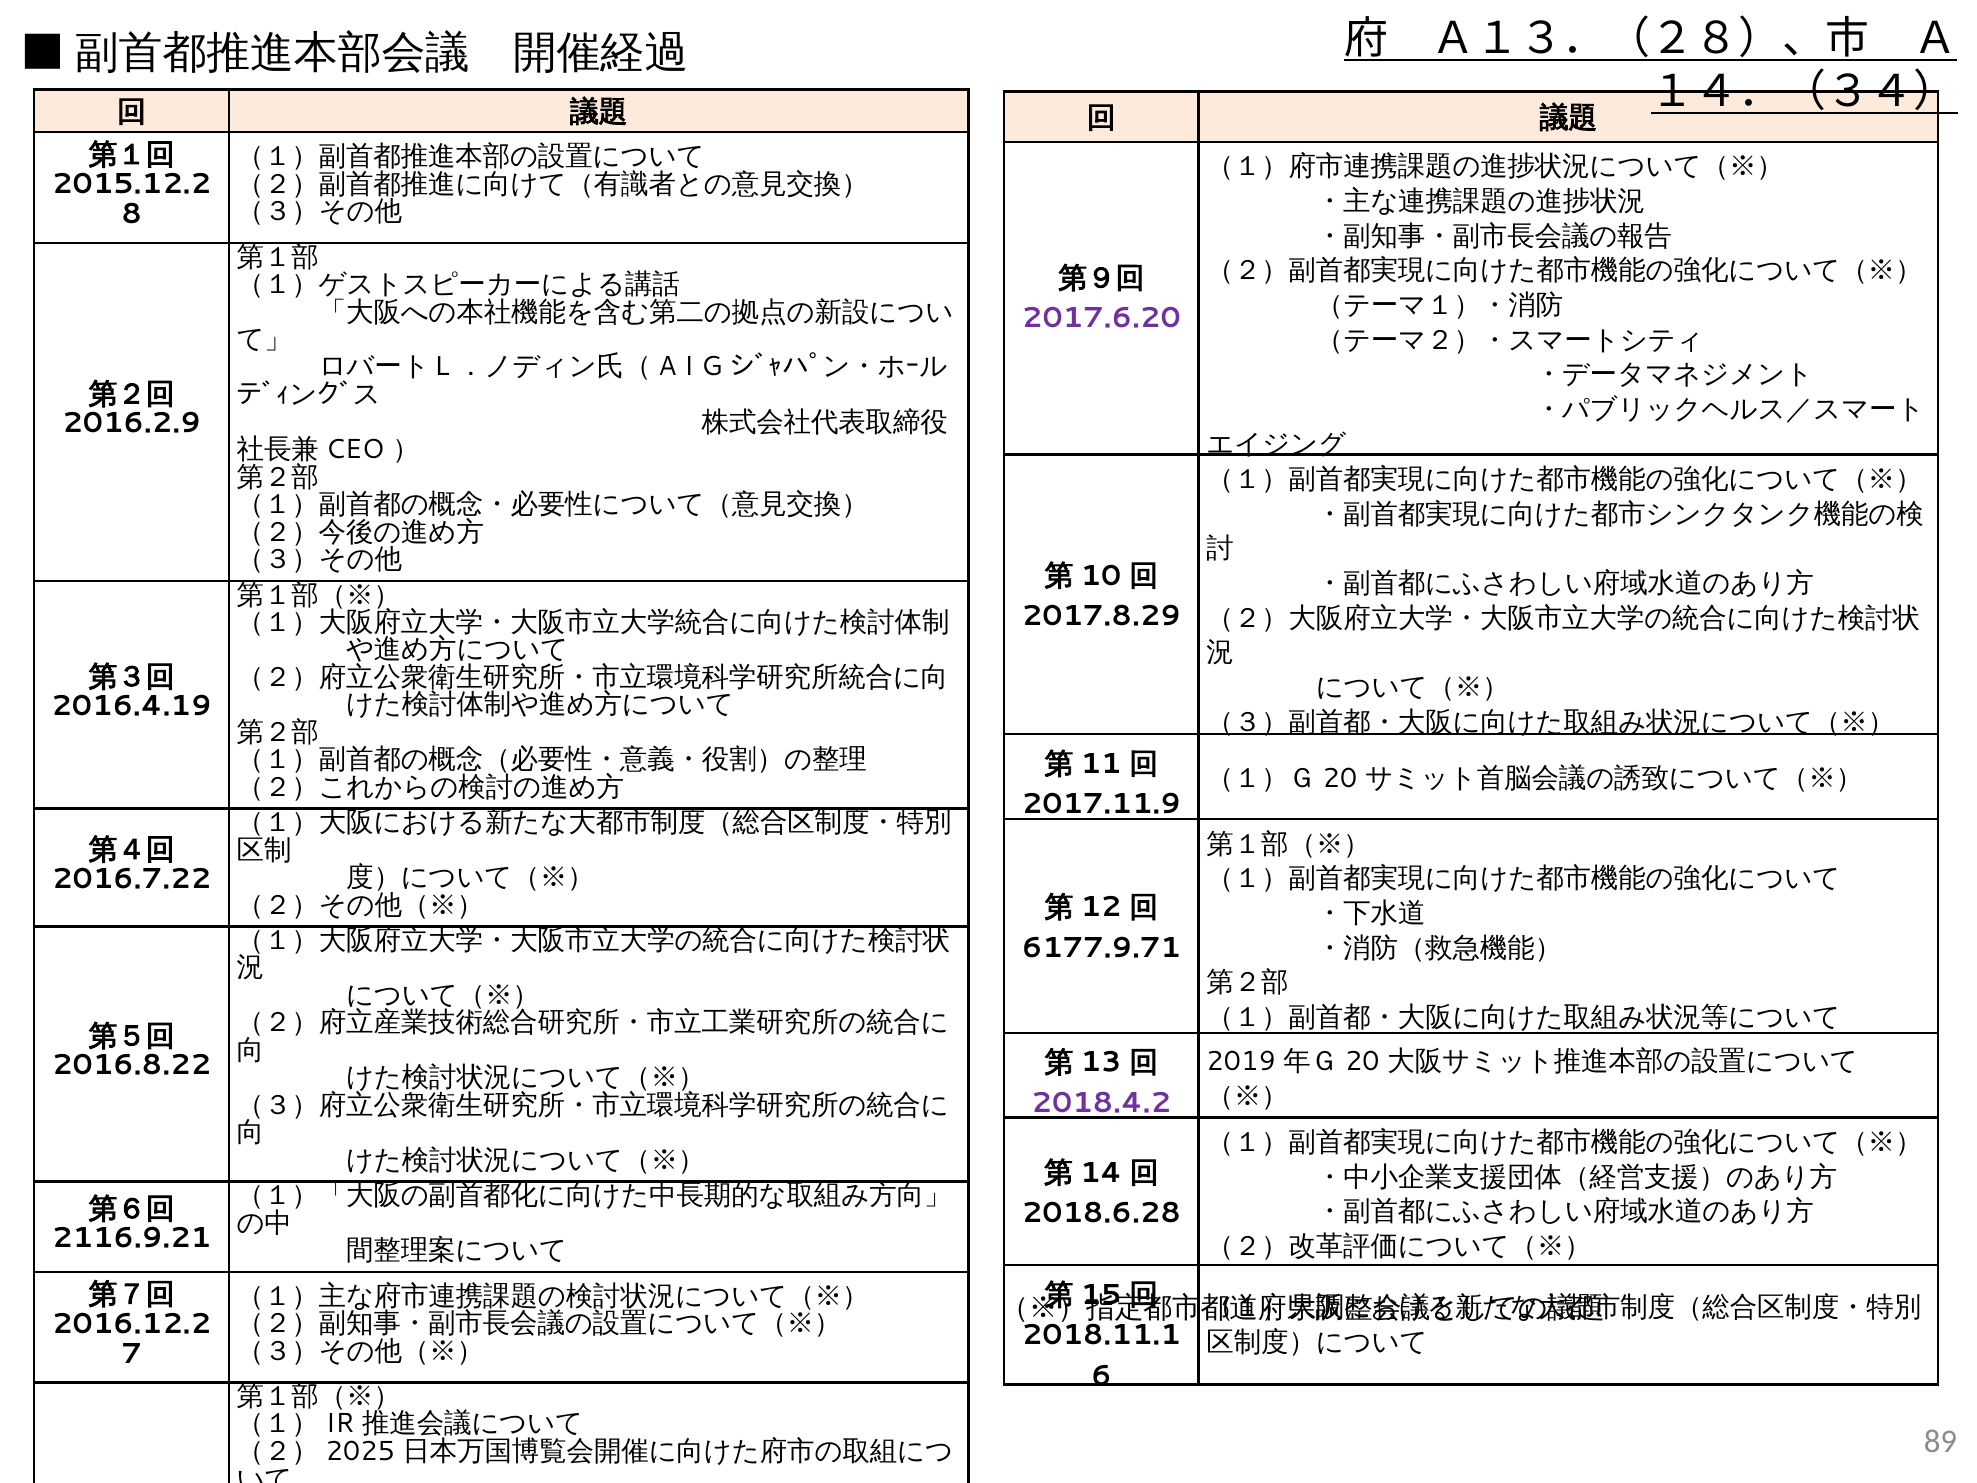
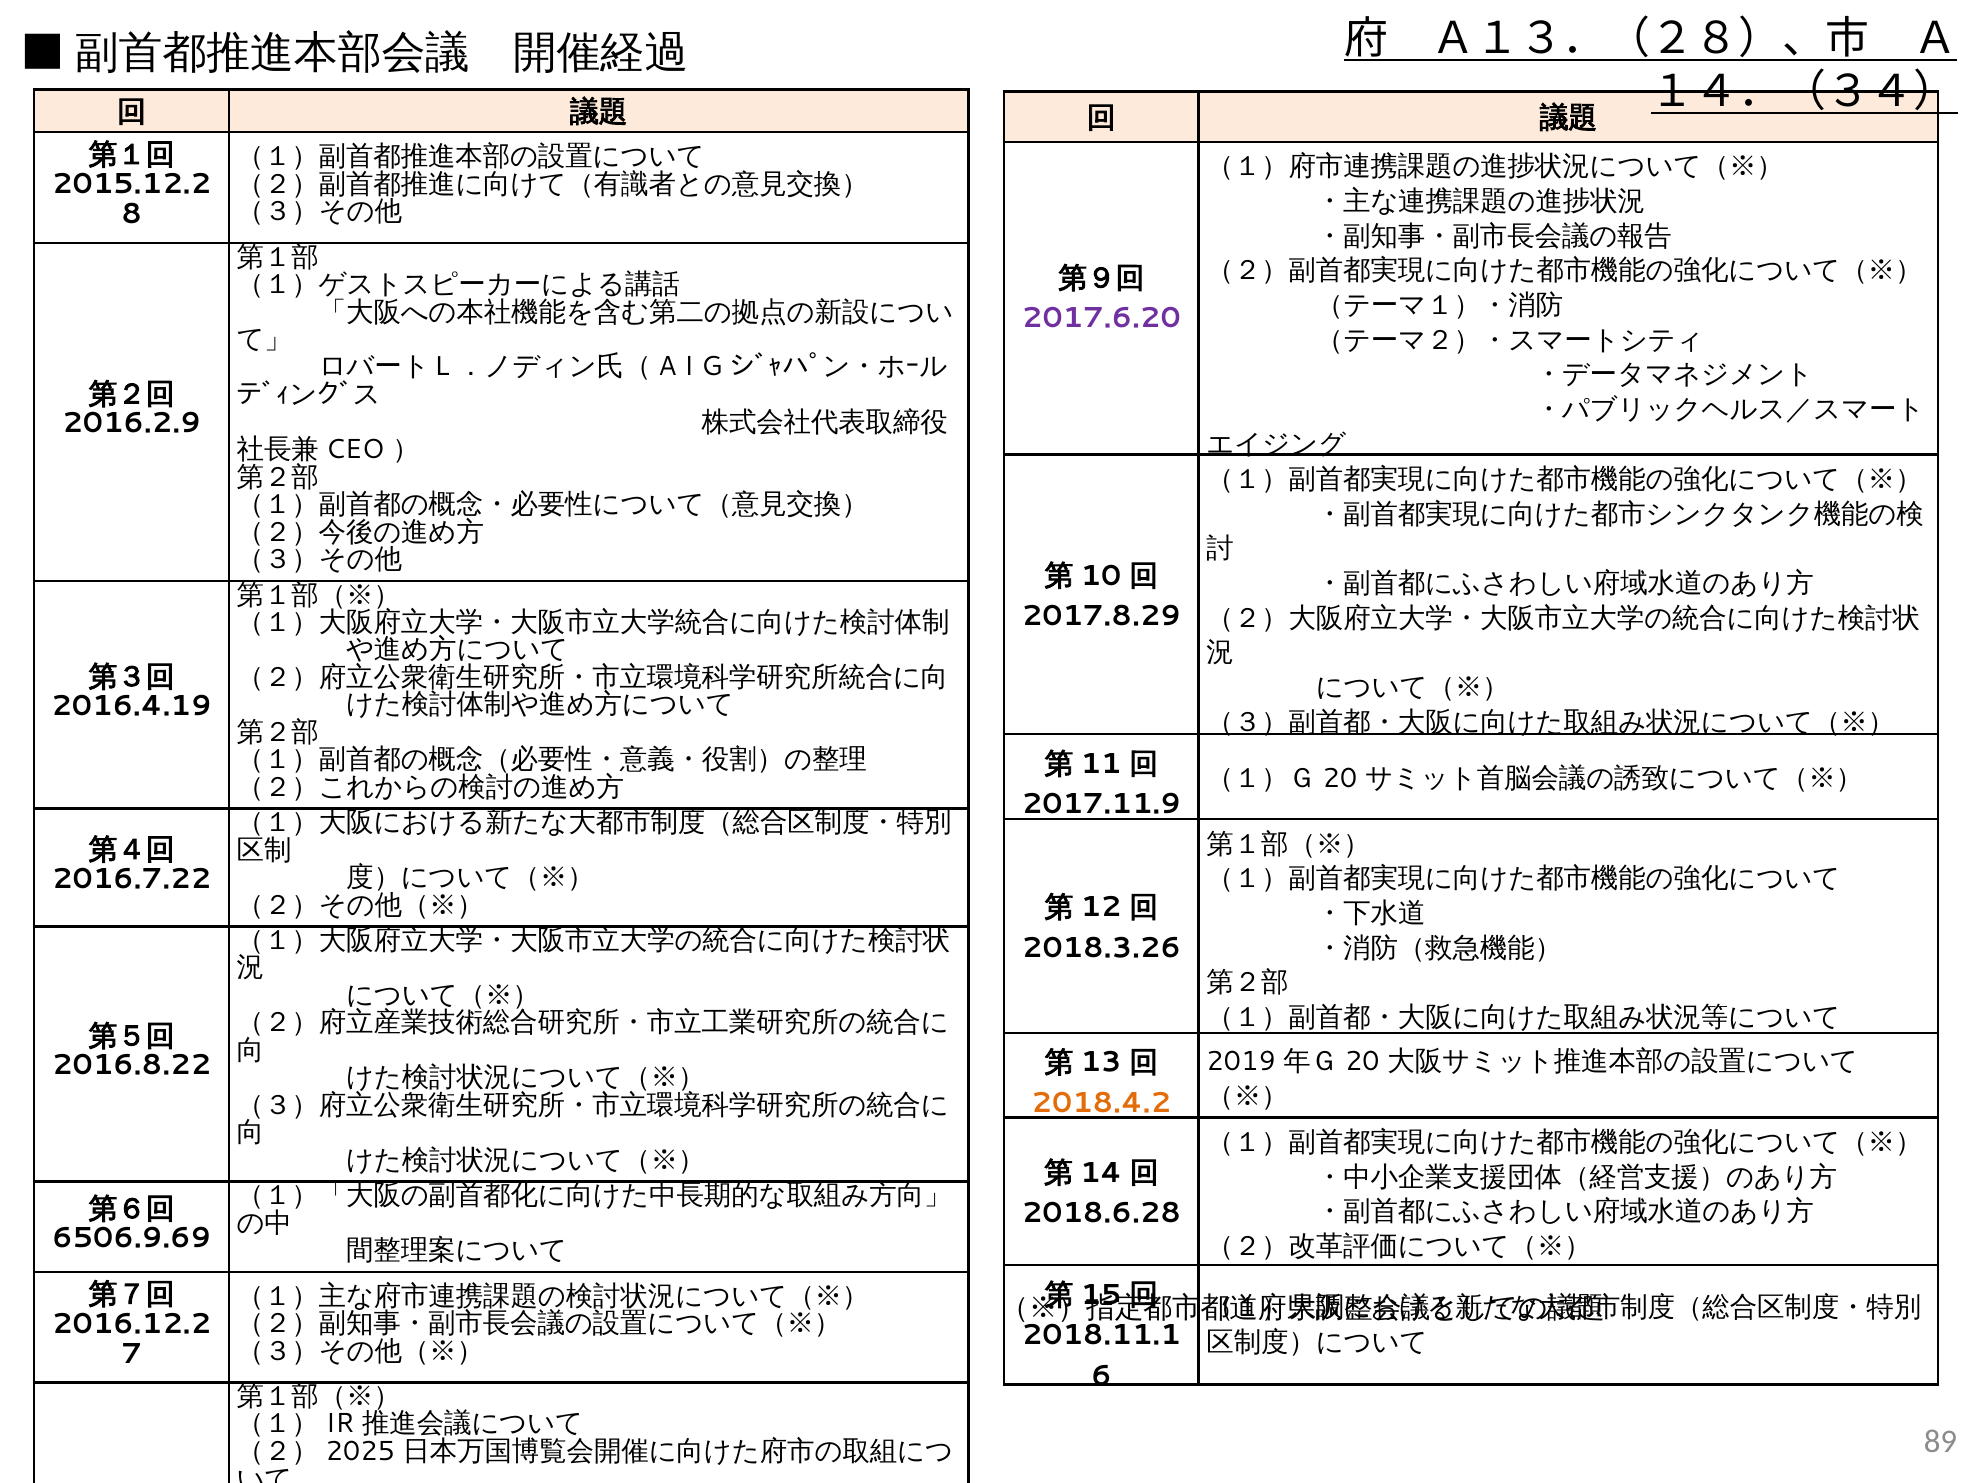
6177.9.71: 6177.9.71 -> 2018.3.26 (1101, 947)
2018.4.2 colour: purple -> orange (1101, 1103)
2116.9.21: 2116.9.21 -> 6506.9.69 (132, 1238)
